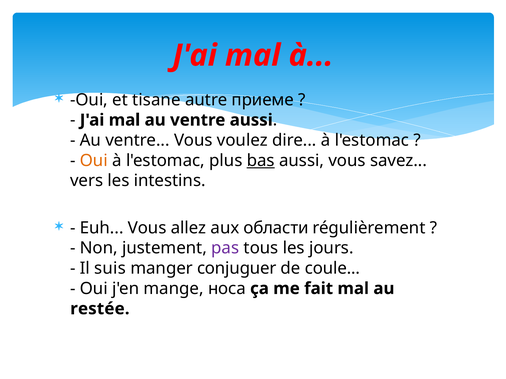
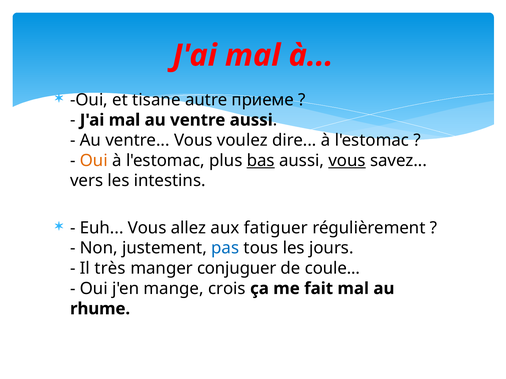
vous underline: none -> present (347, 161)
области: области -> fatiguer (276, 228)
pas colour: purple -> blue (225, 248)
suis: suis -> très (110, 269)
носа: носа -> crois (227, 289)
restée: restée -> rhume (100, 309)
